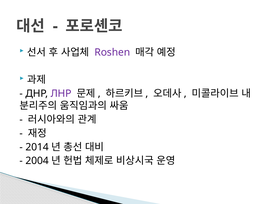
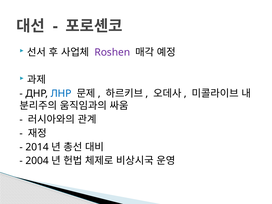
ЛНР colour: purple -> blue (61, 94)
